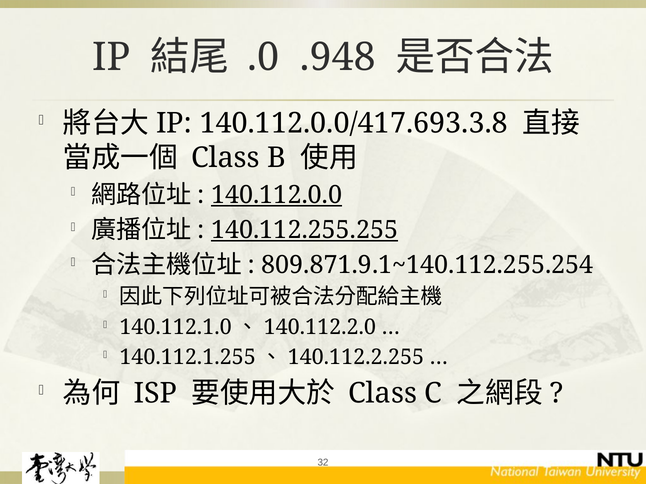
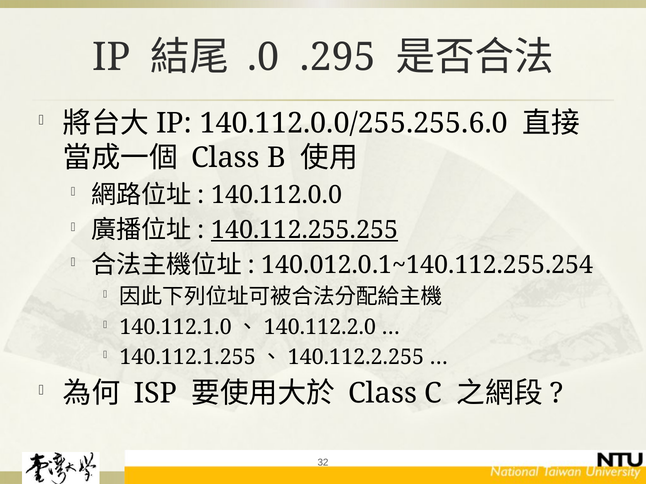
.948: .948 -> .295 (338, 57)
140.112.0.0/417.693.3.8: 140.112.0.0/417.693.3.8 -> 140.112.0.0/255.255.6.0 (354, 123)
140.112.0.0 underline: present -> none (277, 195)
809.871.9.1~140.112.255.254: 809.871.9.1~140.112.255.254 -> 140.012.0.1~140.112.255.254 (427, 265)
